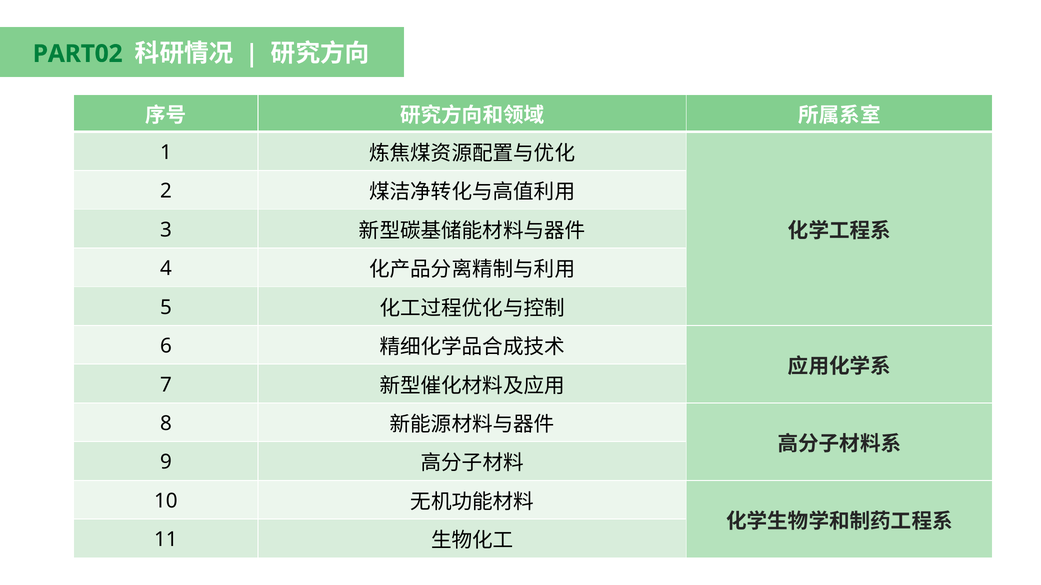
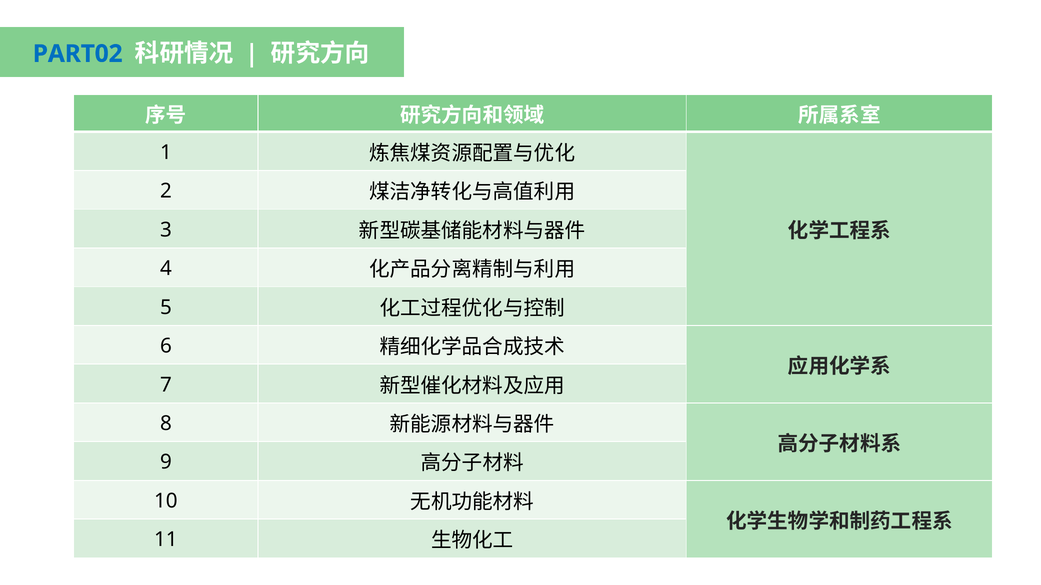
PART02 colour: green -> blue (78, 54)
